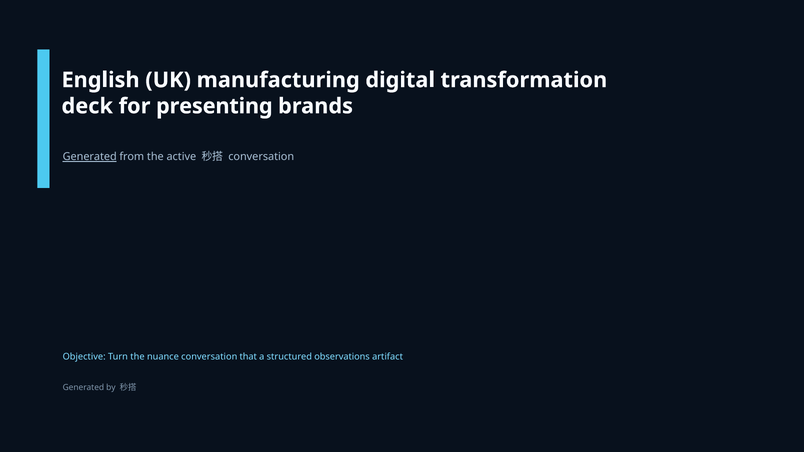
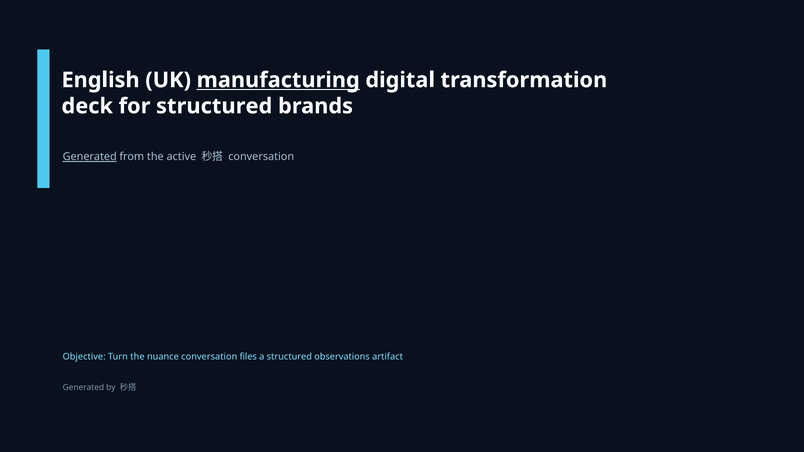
manufacturing underline: none -> present (278, 80)
for presenting: presenting -> structured (214, 106)
that: that -> files (248, 357)
